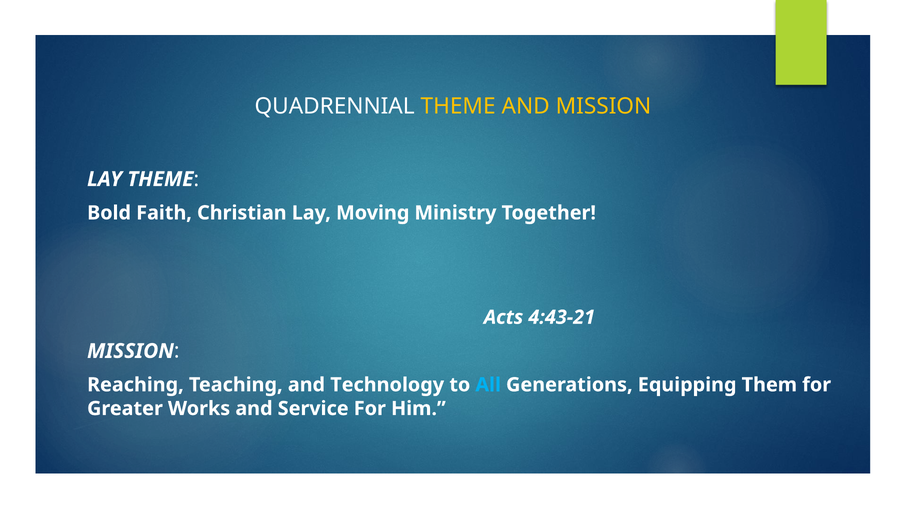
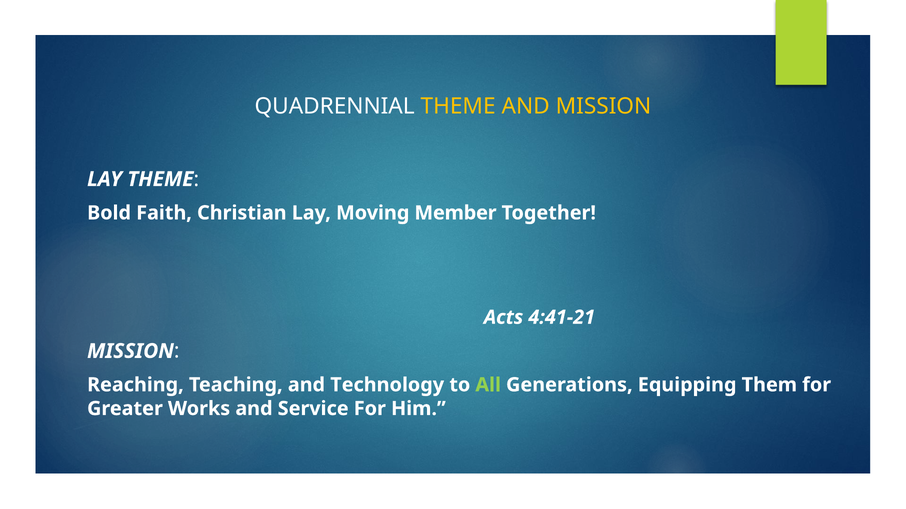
Ministry: Ministry -> Member (456, 213)
4:43-21: 4:43-21 -> 4:41-21 (562, 318)
All colour: light blue -> light green (488, 385)
